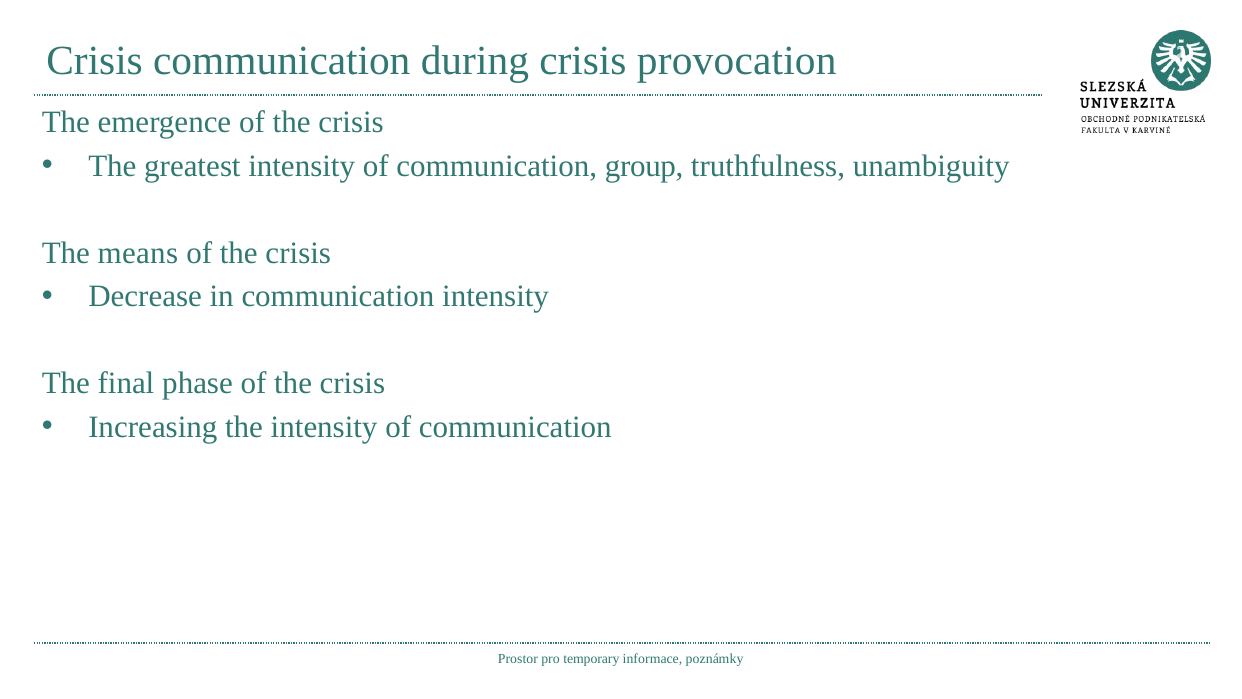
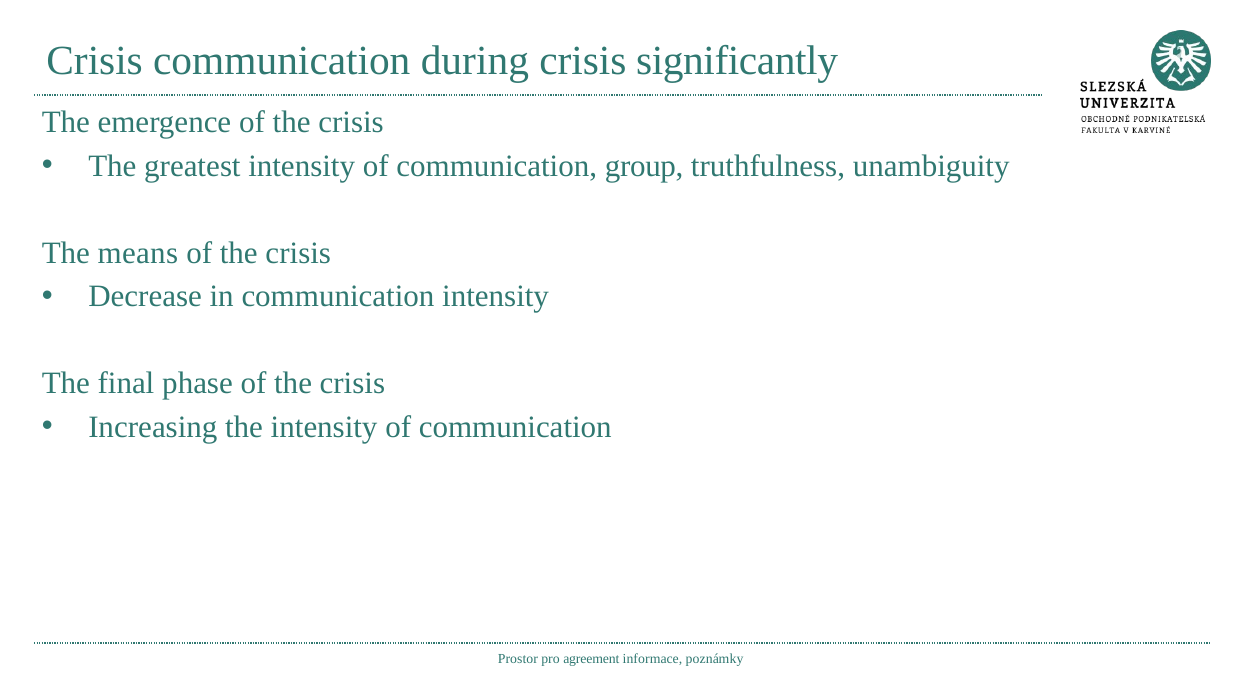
provocation: provocation -> significantly (737, 60)
temporary: temporary -> agreement (591, 658)
